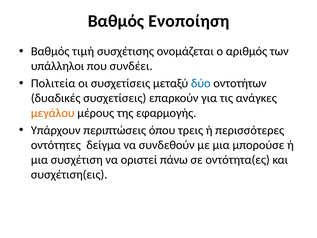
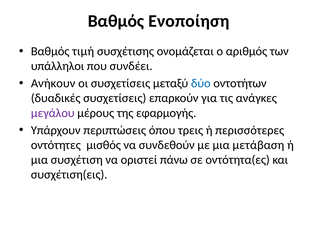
Πολιτεία: Πολιτεία -> Ανήκουν (53, 83)
μεγάλου colour: orange -> purple (53, 113)
δείγμα: δείγμα -> μισθός (104, 145)
μπορούσε: μπορούσε -> μετάβαση (258, 145)
